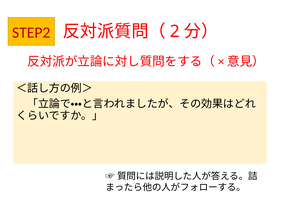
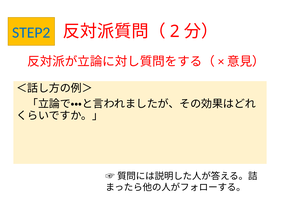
STEP2 colour: red -> blue (31, 33)
